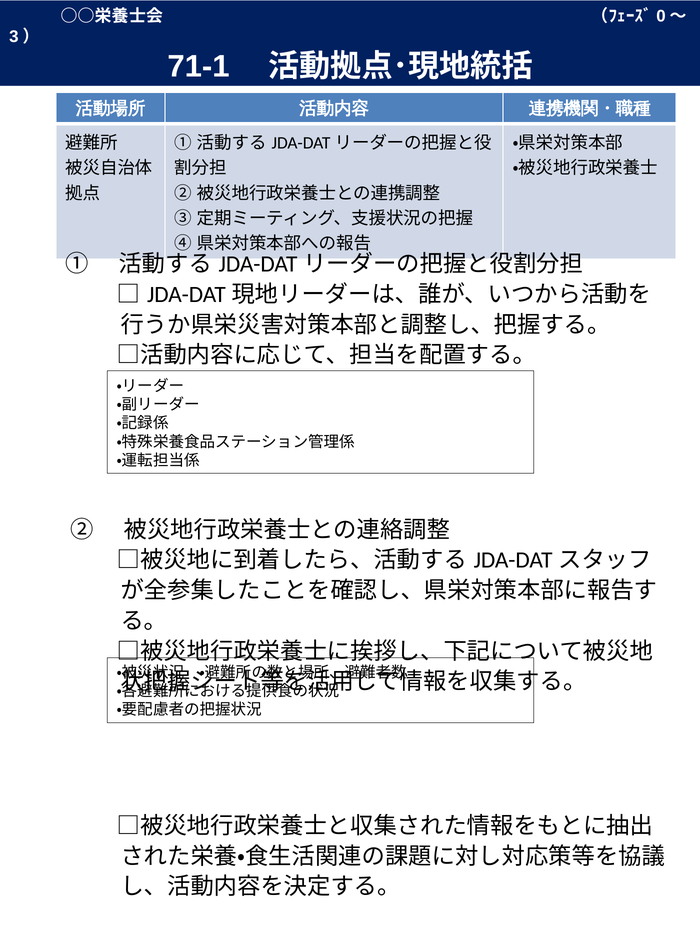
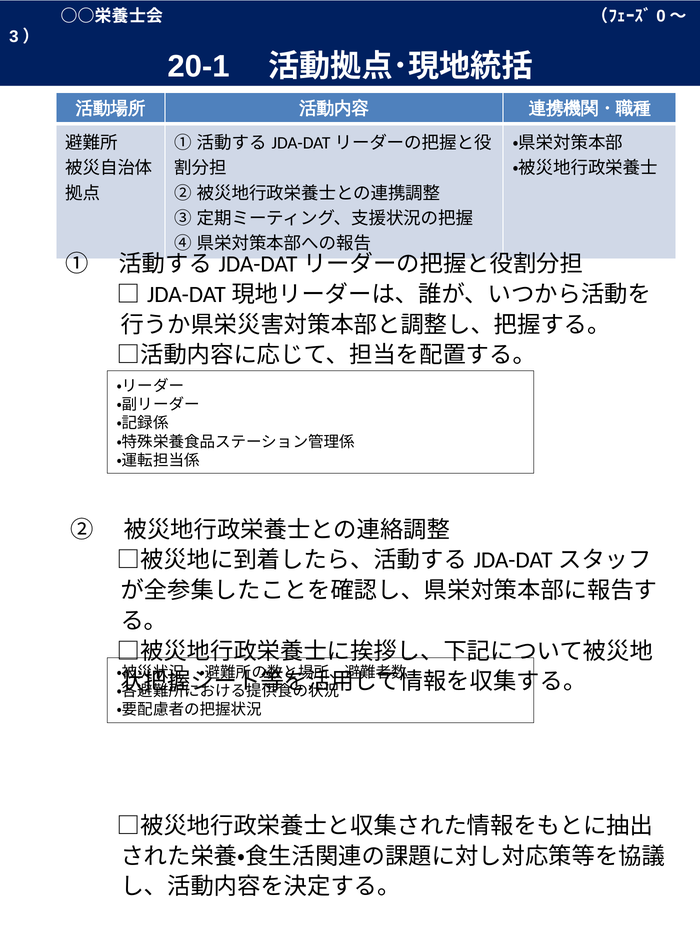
71-1: 71-1 -> 20-1 (198, 66)
